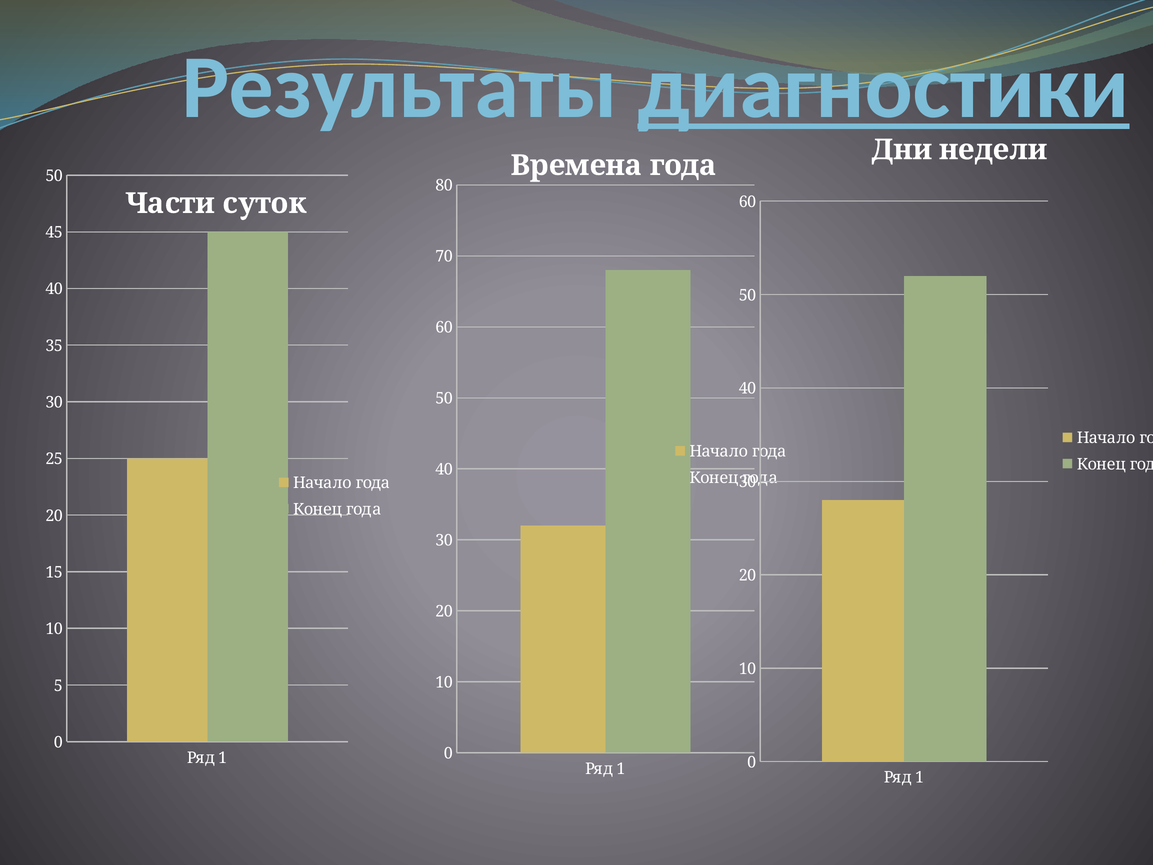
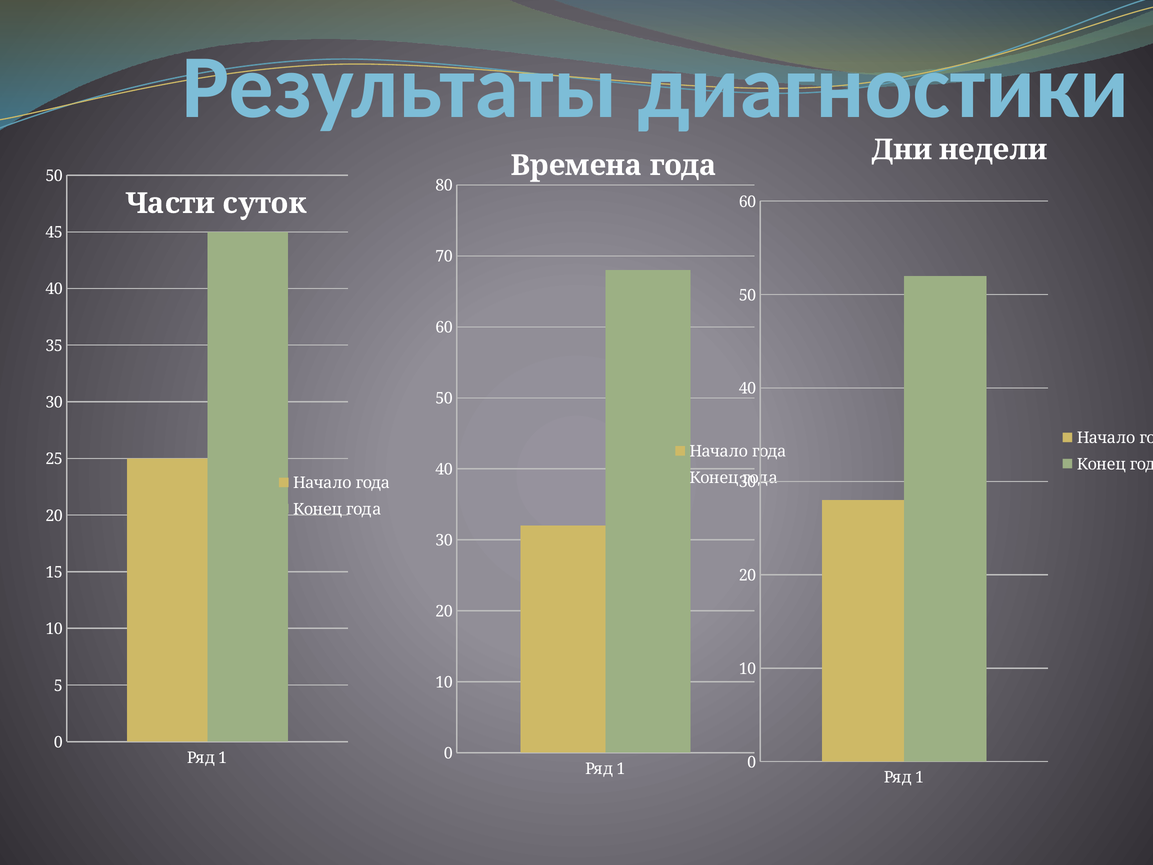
диагностики underline: present -> none (883, 88)
